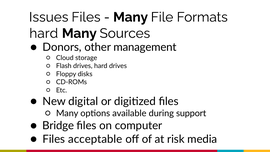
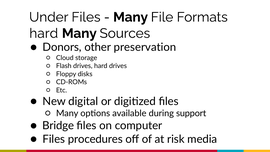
Issues: Issues -> Under (49, 17)
management: management -> preservation (145, 47)
acceptable: acceptable -> procedures (95, 139)
